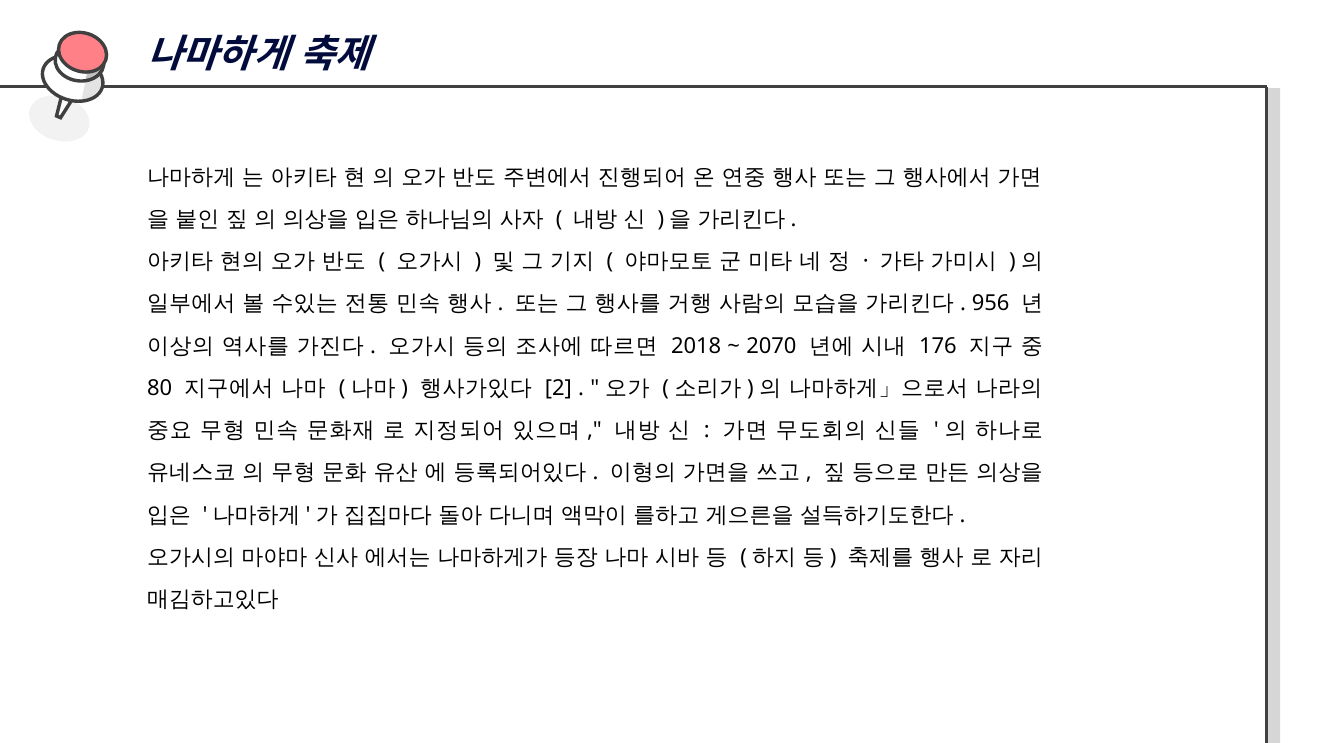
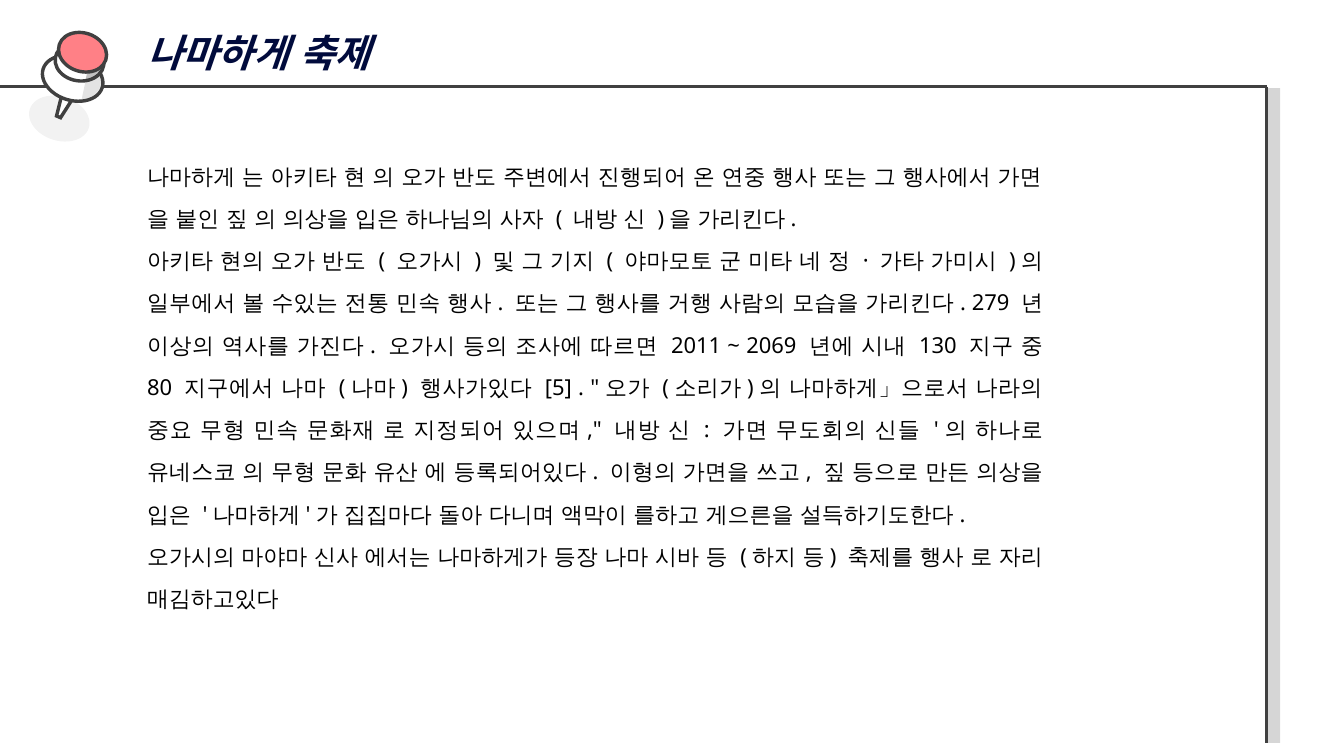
956: 956 -> 279 (991, 303)
2018: 2018 -> 2011 (696, 346)
2070: 2070 -> 2069 (771, 346)
176: 176 -> 130 (938, 346)
2: 2 -> 5 (558, 388)
